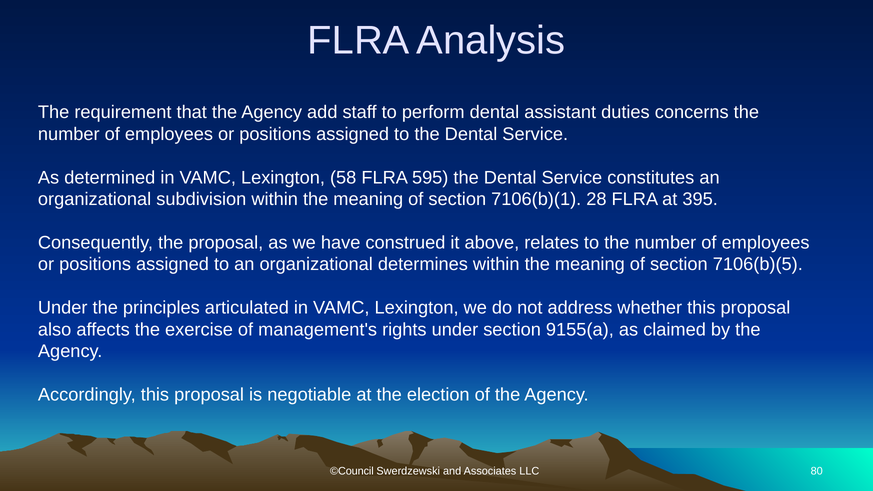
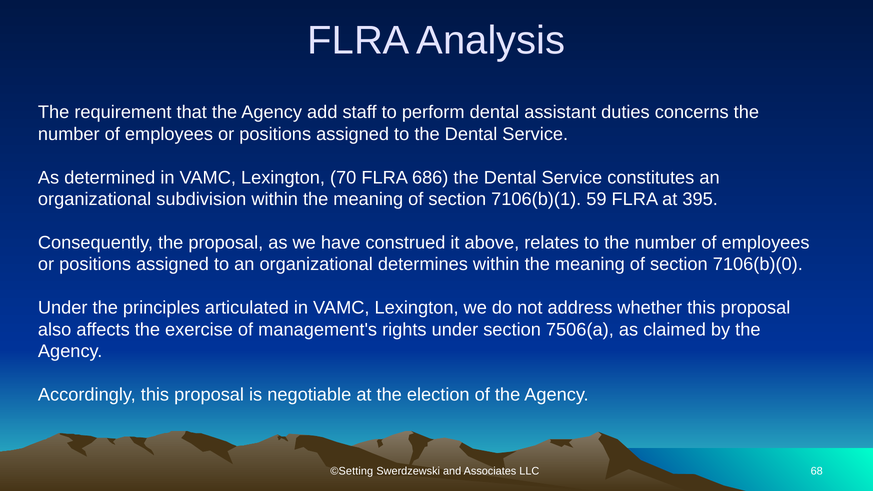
58: 58 -> 70 (343, 178)
595: 595 -> 686 (430, 178)
28: 28 -> 59 (596, 199)
7106(b)(5: 7106(b)(5 -> 7106(b)(0 (758, 265)
9155(a: 9155(a -> 7506(a (580, 330)
©Council: ©Council -> ©Setting (352, 471)
80: 80 -> 68 (817, 471)
